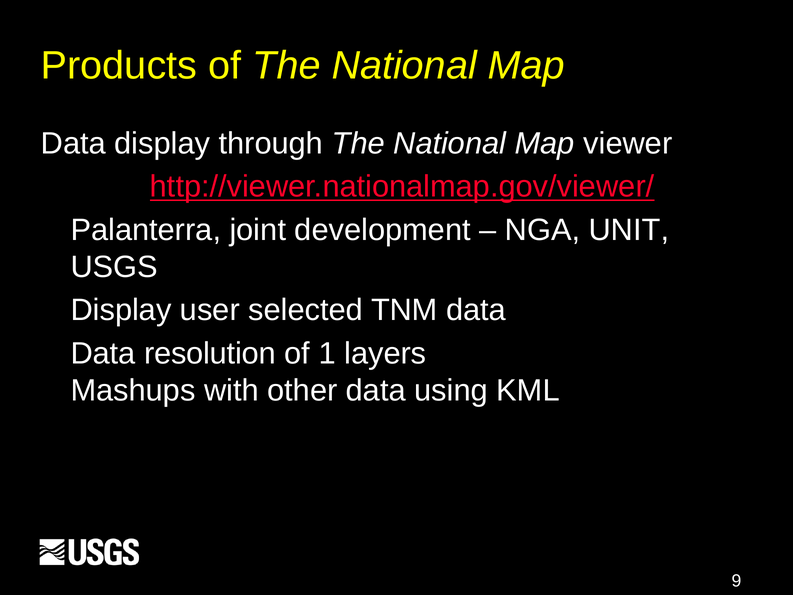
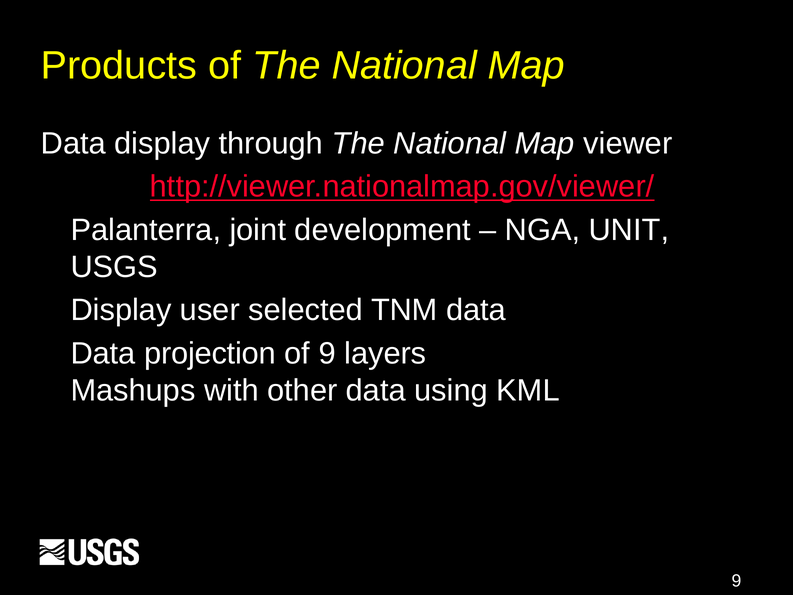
resolution: resolution -> projection (210, 353)
of 1: 1 -> 9 (327, 353)
